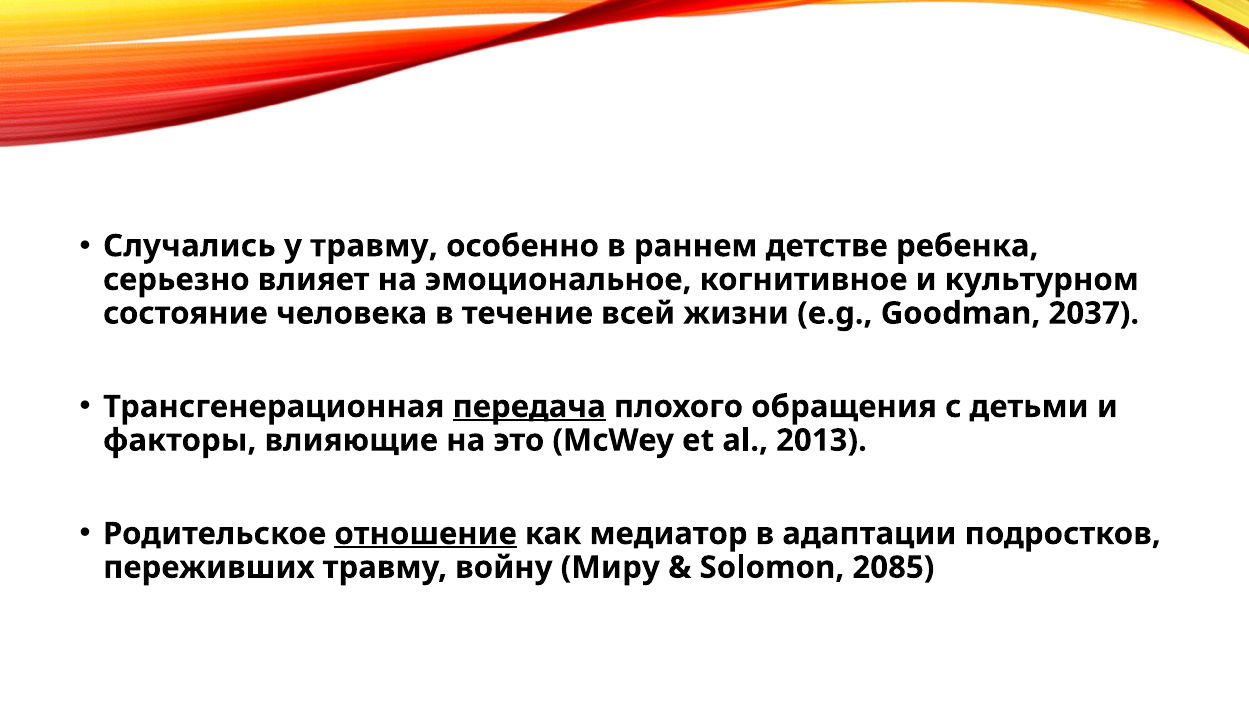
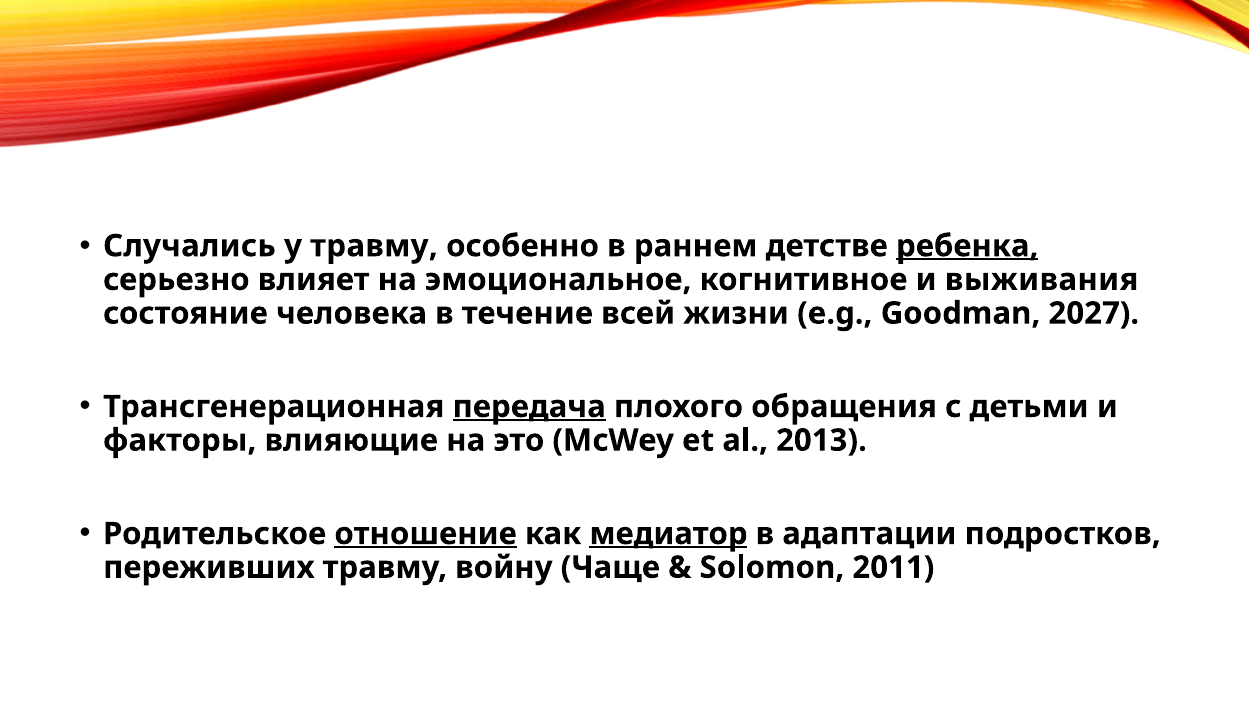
ребенка underline: none -> present (967, 246)
культурном: культурном -> выживания (1042, 280)
2037: 2037 -> 2027 (1094, 314)
медиатор underline: none -> present (669, 534)
Миру: Миру -> Чаще (610, 568)
2085: 2085 -> 2011 (893, 568)
